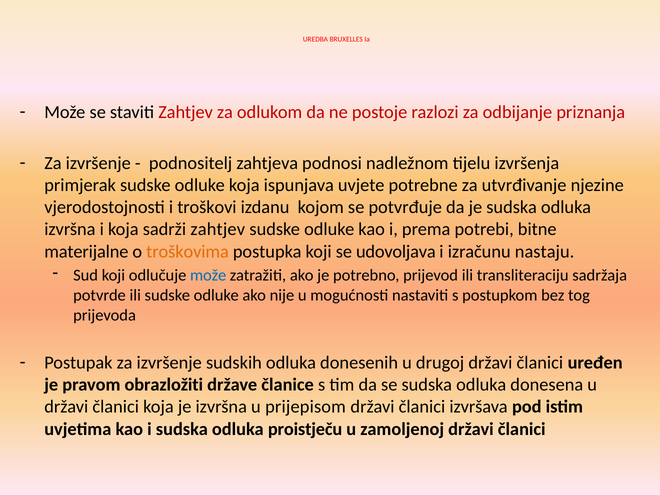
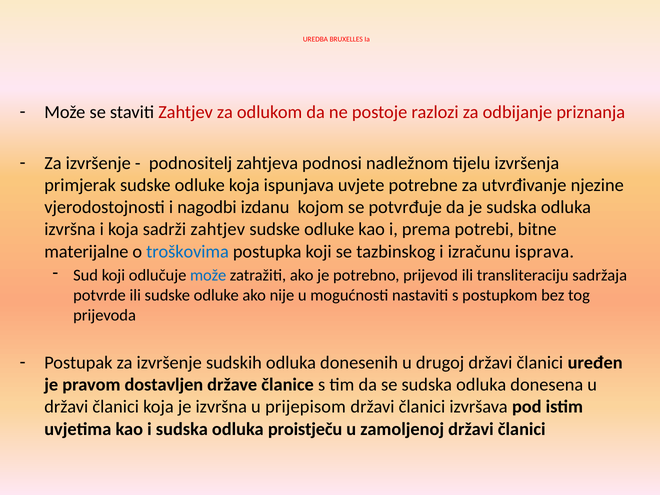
troškovi: troškovi -> nagodbi (207, 207)
troškovima colour: orange -> blue (188, 251)
udovoljava: udovoljava -> tazbinskog (396, 251)
nastaju: nastaju -> isprava (545, 251)
obrazložiti: obrazložiti -> dostavljen (164, 385)
